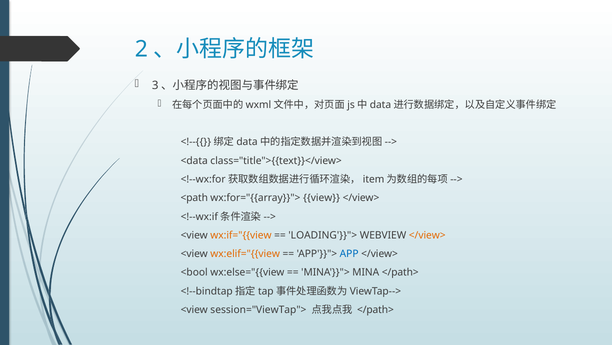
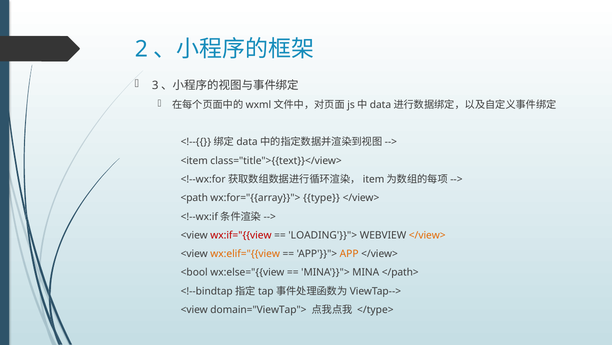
<data: <data -> <item (194, 160)
view: view -> type (321, 198)
wx:if="{{view colour: orange -> red (241, 235)
APP colour: blue -> orange (349, 253)
session="ViewTap">: session="ViewTap"> -> domain="ViewTap"> (258, 309)
</path>: </path> -> </type> (375, 309)
